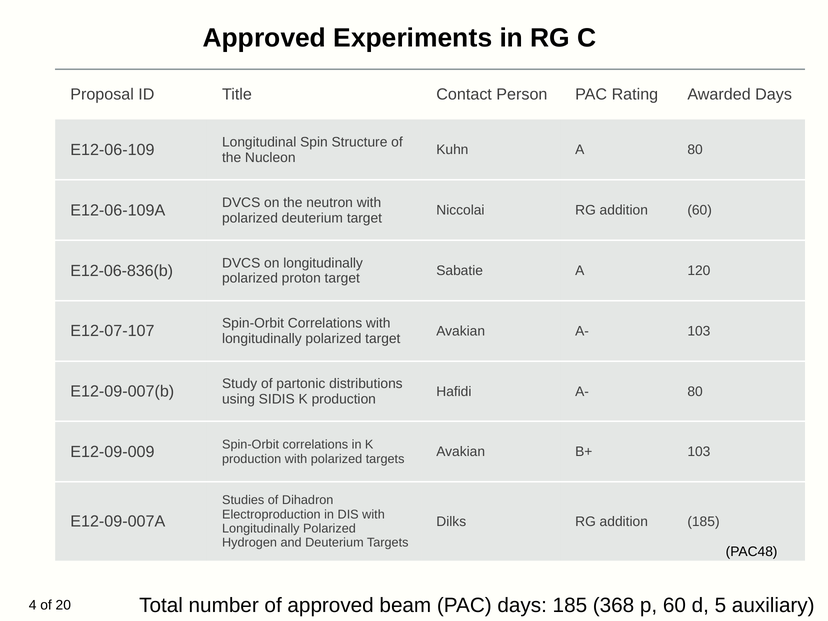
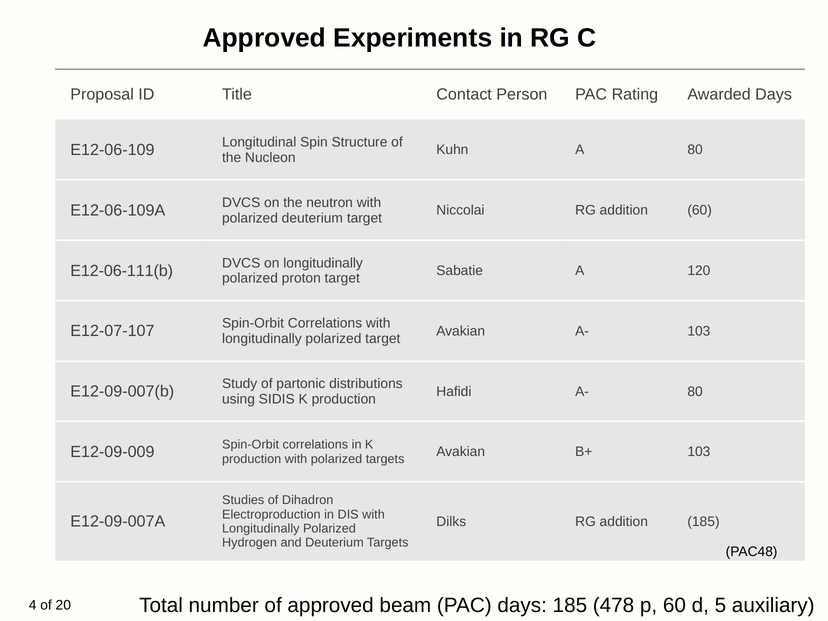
E12-06-836(b: E12-06-836(b -> E12-06-111(b (122, 271)
368: 368 -> 478 (614, 605)
